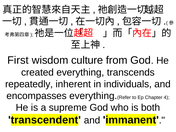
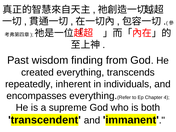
First: First -> Past (18, 60)
culture: culture -> finding (87, 60)
